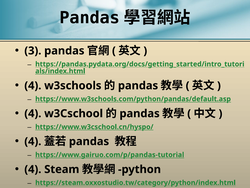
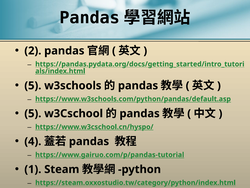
3: 3 -> 2 (33, 51)
4: 4 -> 5 (33, 85)
4: 4 -> 5 (33, 113)
4: 4 -> 1 (33, 169)
